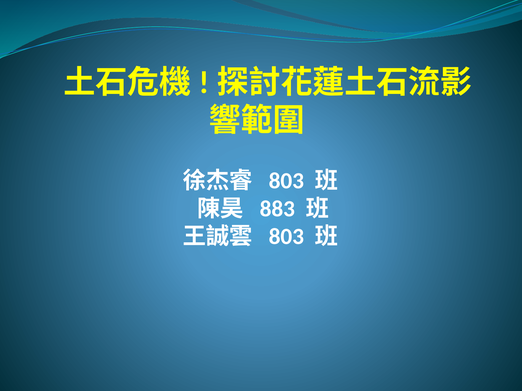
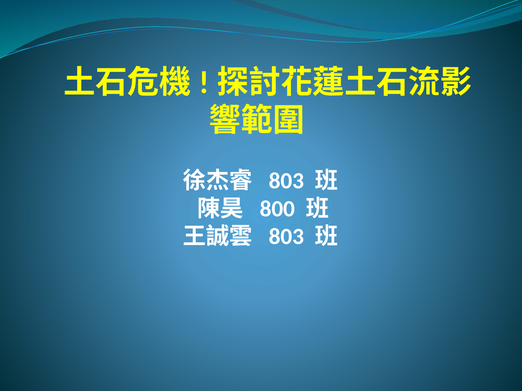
883: 883 -> 800 (277, 209)
